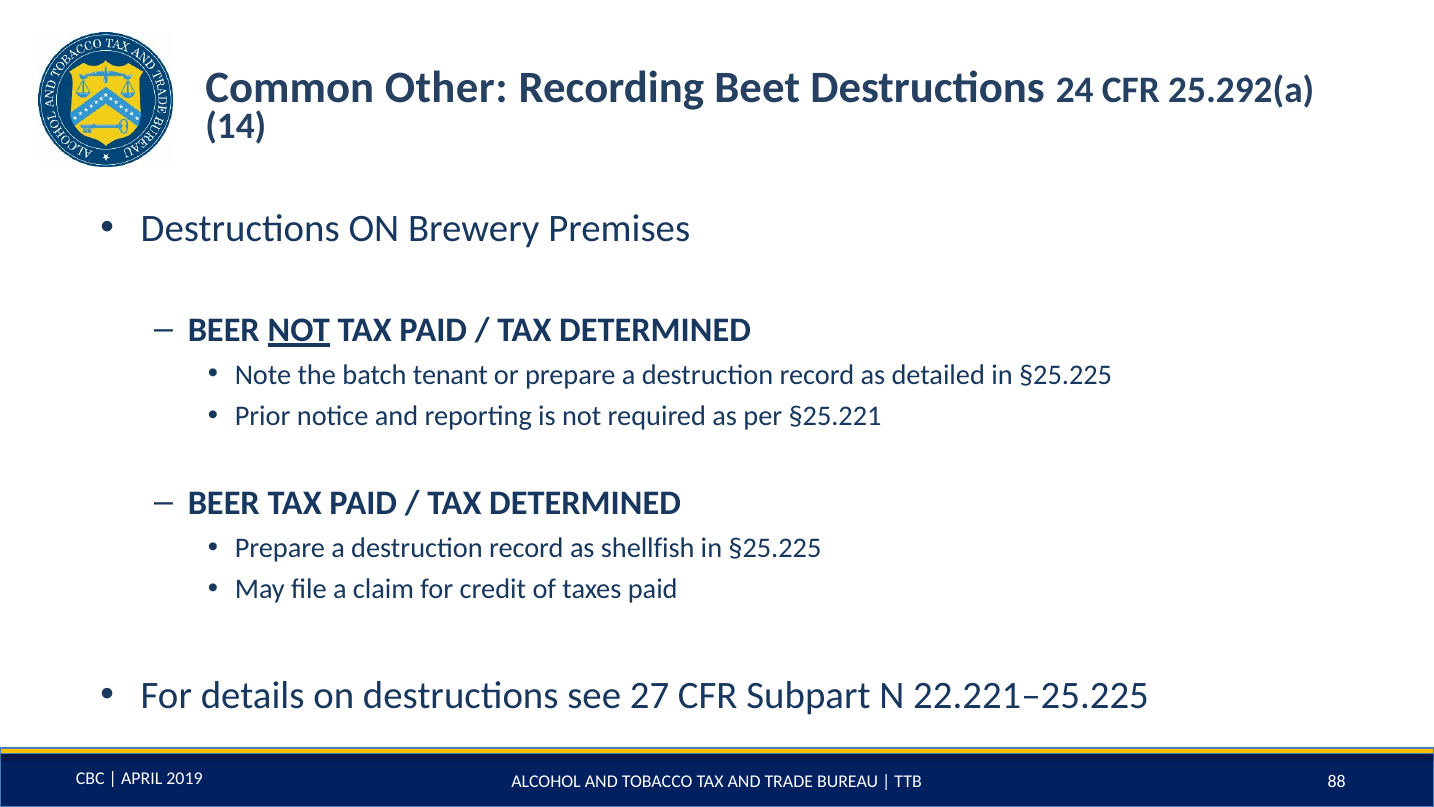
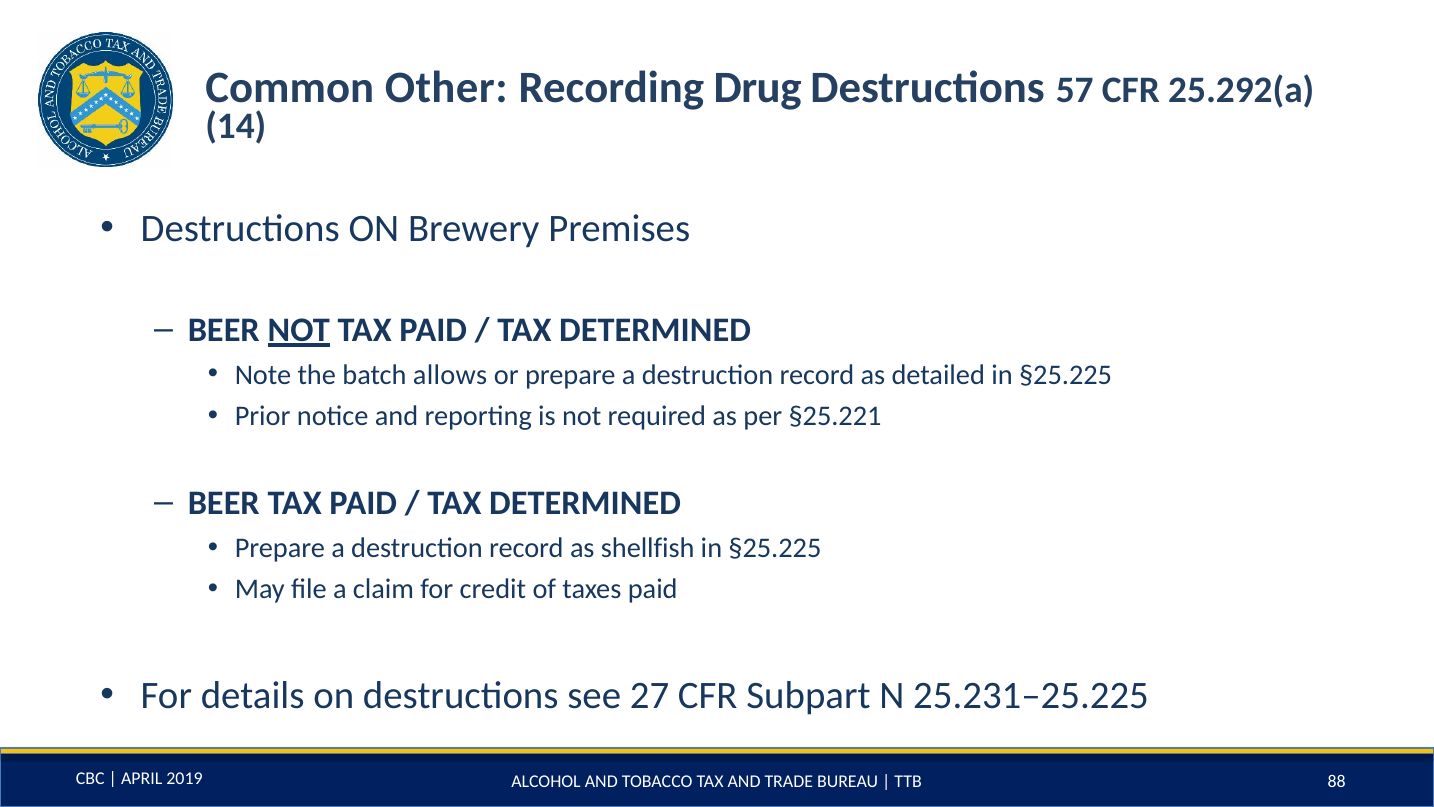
Beet: Beet -> Drug (758, 87)
24: 24 -> 57 (1075, 90)
tenant: tenant -> allows (450, 374)
22.221–25.225: 22.221–25.225 -> 25.231–25.225 (1031, 696)
